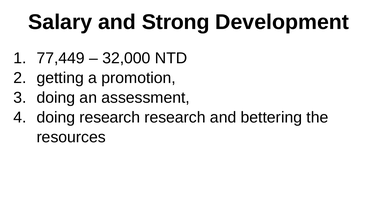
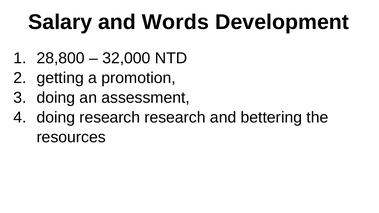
Strong: Strong -> Words (175, 22)
77,449: 77,449 -> 28,800 (61, 58)
